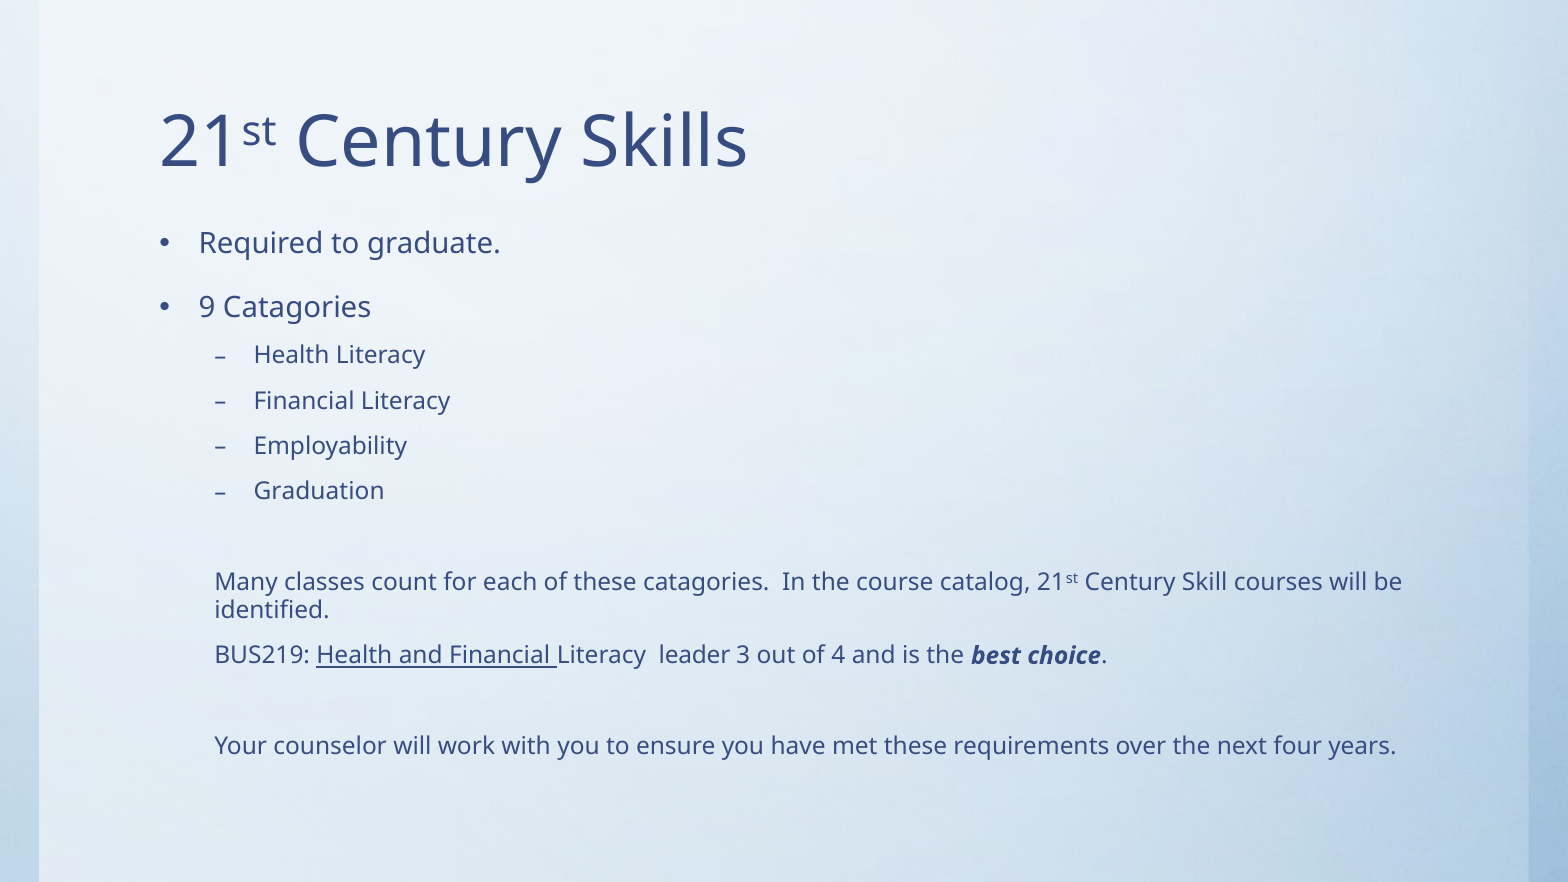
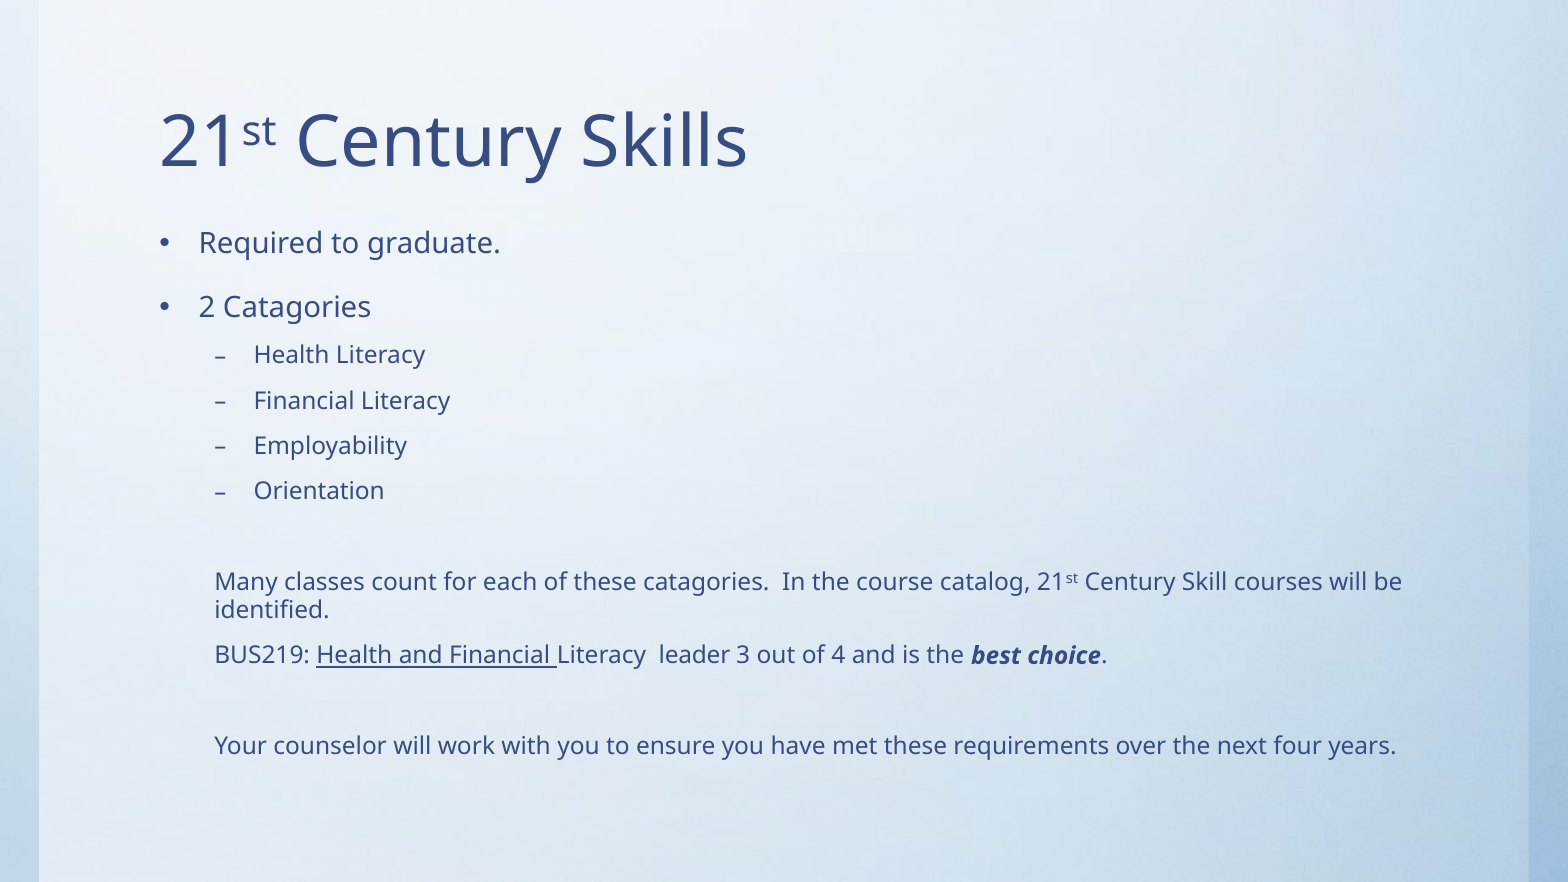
9: 9 -> 2 (207, 308)
Graduation: Graduation -> Orientation (319, 492)
